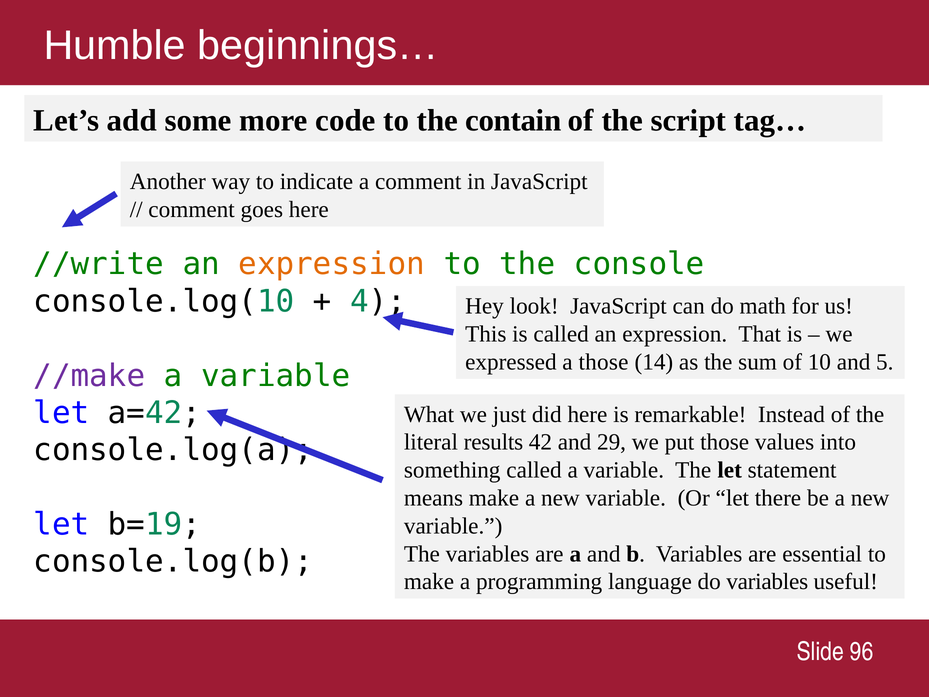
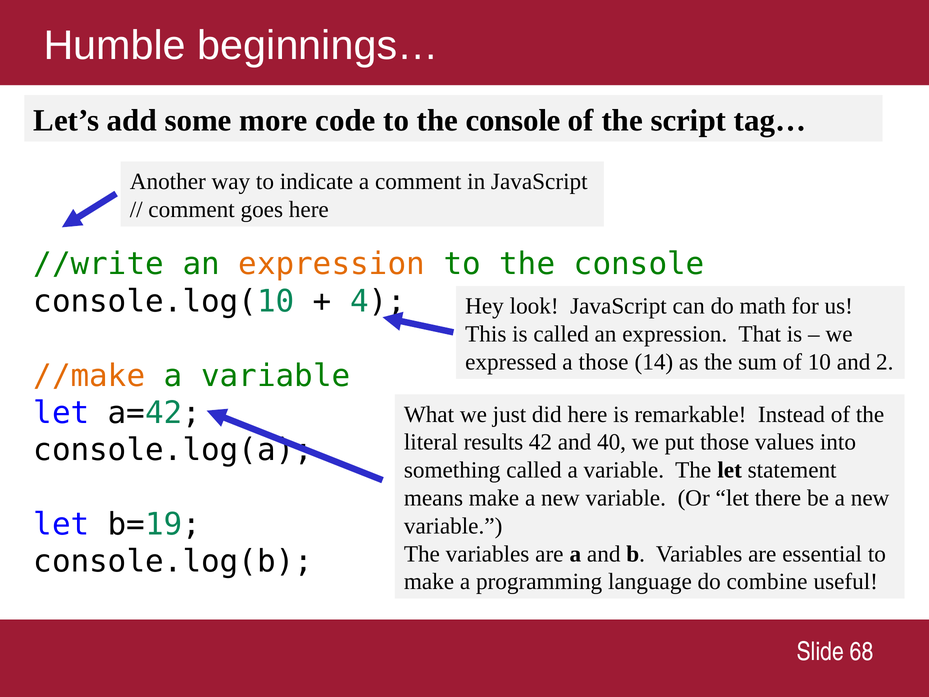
code to the contain: contain -> console (513, 120)
5: 5 -> 2 (885, 362)
//make colour: purple -> orange (89, 376)
29: 29 -> 40 (612, 442)
do variables: variables -> combine (767, 582)
96: 96 -> 68 (862, 651)
